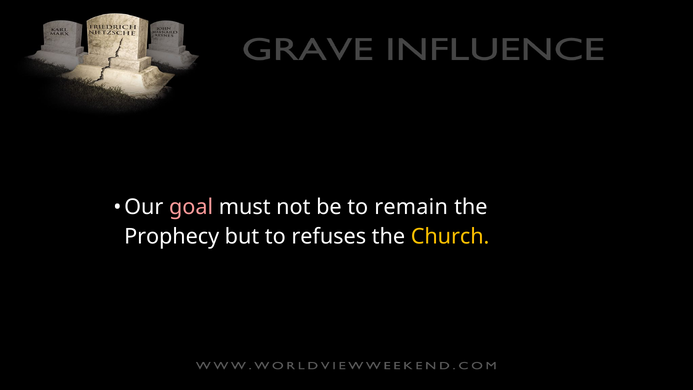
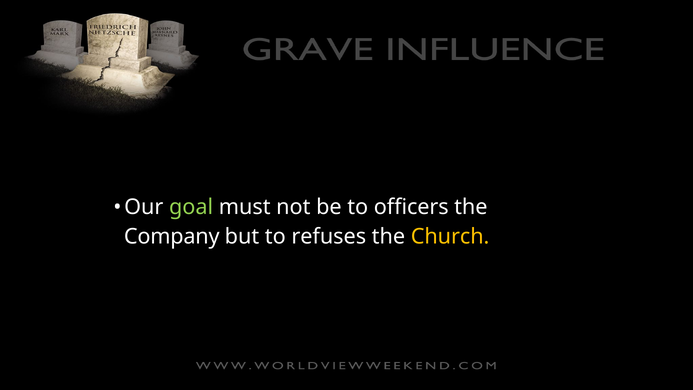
goal colour: pink -> light green (191, 207)
remain: remain -> officers (411, 207)
Prophecy: Prophecy -> Company (172, 236)
